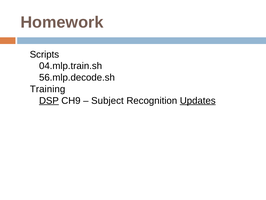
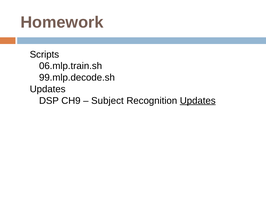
04.mlp.train.sh: 04.mlp.train.sh -> 06.mlp.train.sh (71, 66)
56.mlp.decode.sh: 56.mlp.decode.sh -> 99.mlp.decode.sh (77, 77)
Training: Training -> Updates (48, 89)
DSP underline: present -> none (49, 100)
